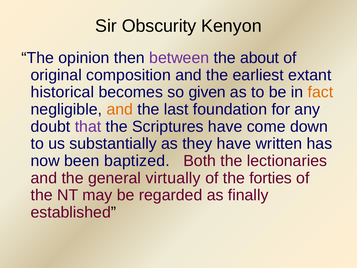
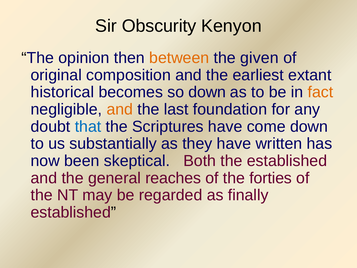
between colour: purple -> orange (179, 58)
about: about -> given (259, 58)
so given: given -> down (207, 92)
that colour: purple -> blue (88, 126)
baptized: baptized -> skeptical (137, 161)
the lectionaries: lectionaries -> established (287, 161)
virtually: virtually -> reaches (173, 178)
